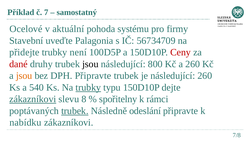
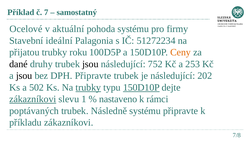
uveďte: uveďte -> ideální (59, 41)
56734709: 56734709 -> 51272234 (156, 41)
přidejte: přidejte -> přijatou (24, 52)
není: není -> roku (78, 52)
Ceny colour: red -> orange (181, 52)
dané colour: red -> black (18, 64)
800: 800 -> 752 (155, 64)
a 260: 260 -> 253 (193, 64)
jsou colour: orange -> black (24, 76)
následující 260: 260 -> 202 (205, 76)
540: 540 -> 502 (37, 87)
150D10P underline: none -> present (141, 87)
8: 8 -> 1 (84, 99)
spořitelny: spořitelny -> nastaveno (118, 99)
trubek underline: present -> none (75, 111)
Následně odeslání: odeslání -> systému (145, 111)
nabídku: nabídku -> příkladu (25, 122)
